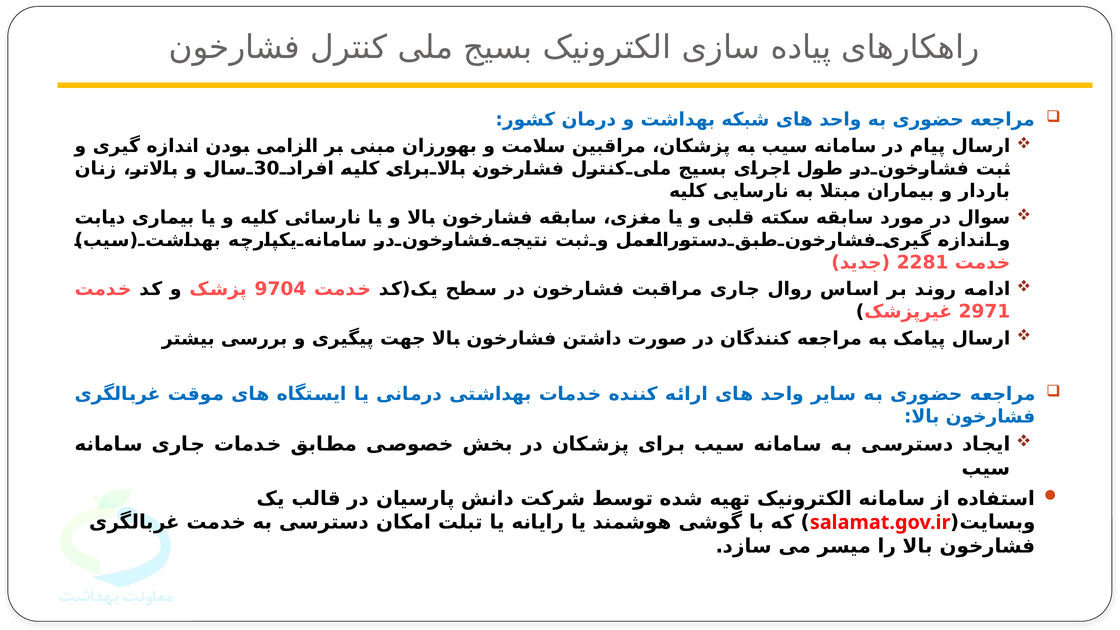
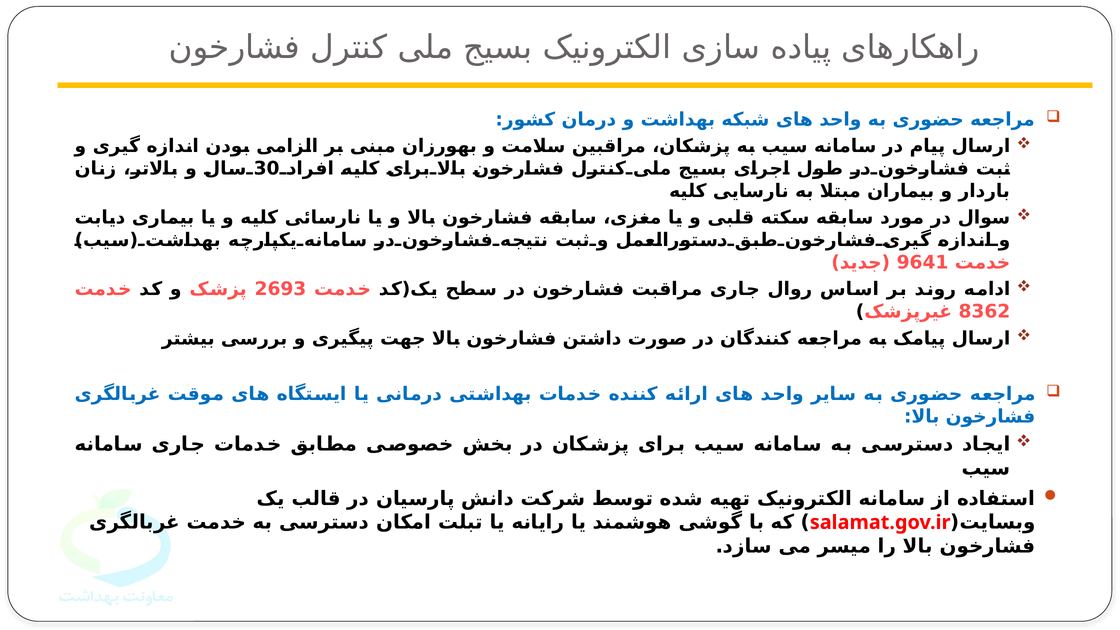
2281: 2281 -> 9641 (923, 263)
9704: 9704 -> 2693 (280, 289)
2971: 2971 -> 8362 (984, 312)
